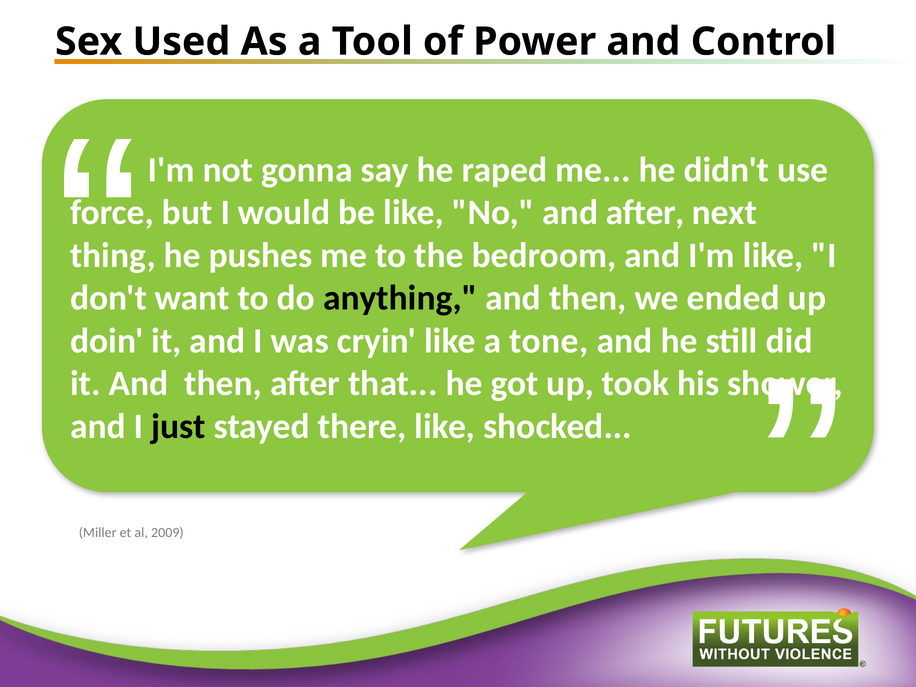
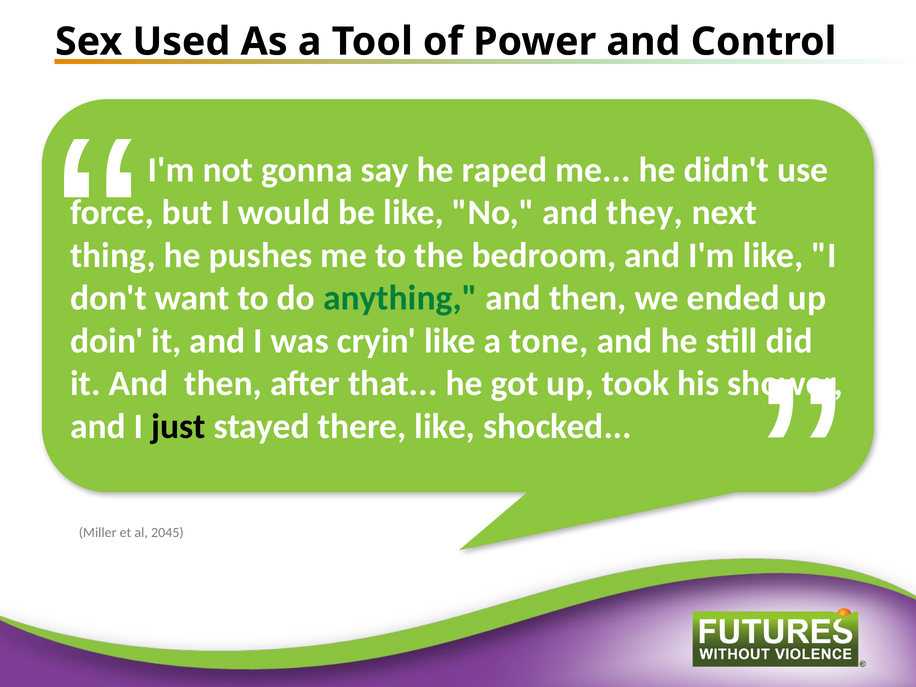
and after: after -> they (645, 213)
anything colour: black -> green (400, 298)
2009: 2009 -> 2045 (167, 533)
